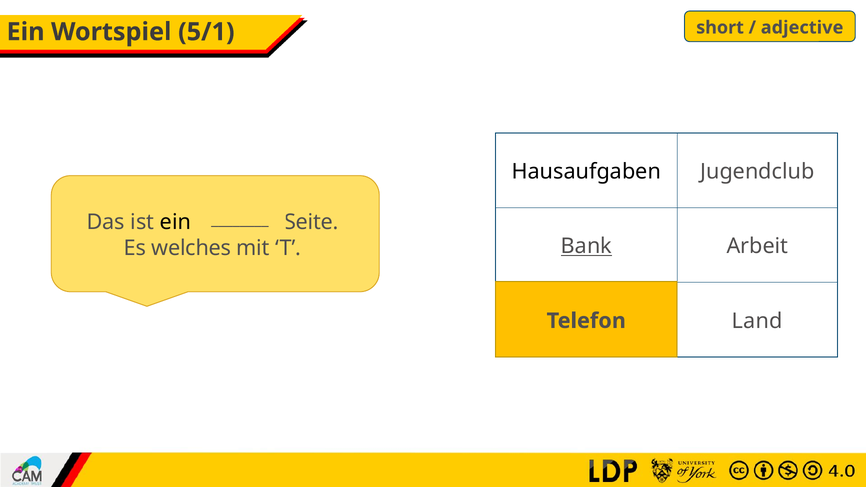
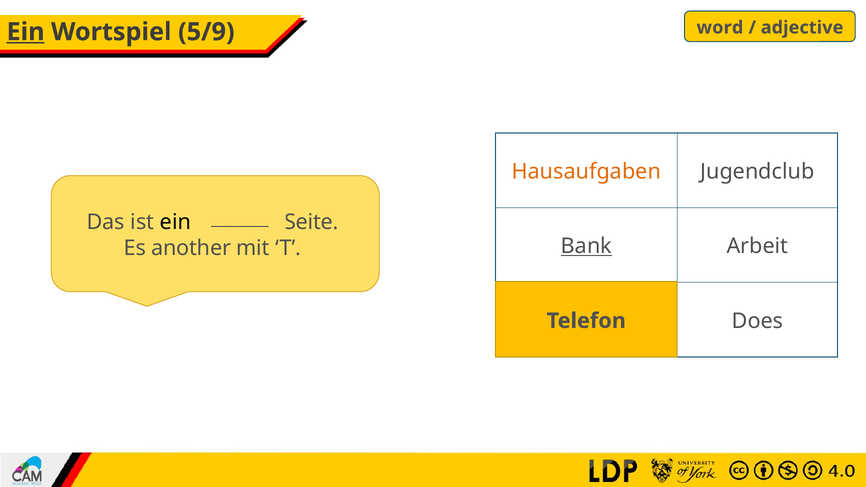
short: short -> word (720, 28)
Ein underline: none -> present (26, 32)
5/1: 5/1 -> 5/9 (206, 32)
Hausaufgaben colour: black -> orange (586, 172)
welches: welches -> another (191, 248)
Land: Land -> Does (757, 321)
